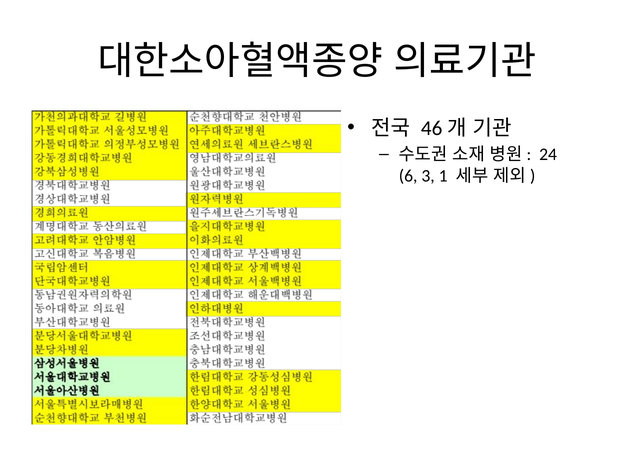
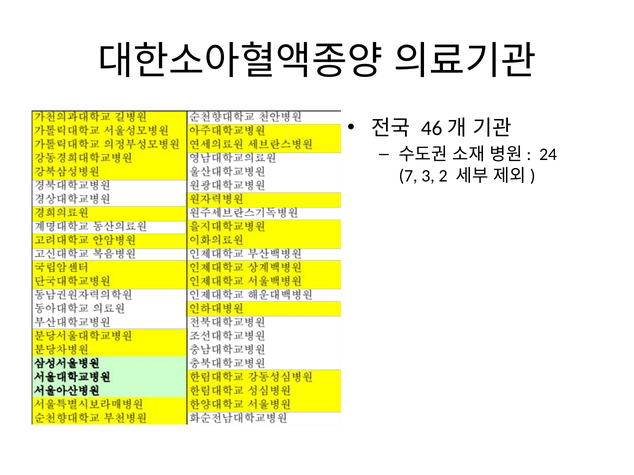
6: 6 -> 7 (408, 176)
1: 1 -> 2 (443, 176)
